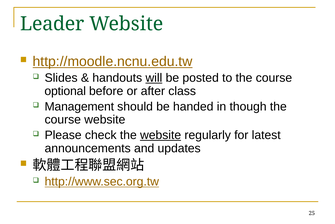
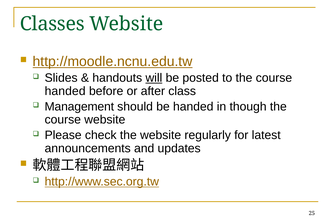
Leader: Leader -> Classes (52, 24)
optional: optional -> handed (65, 91)
website underline: present -> none (161, 135)
